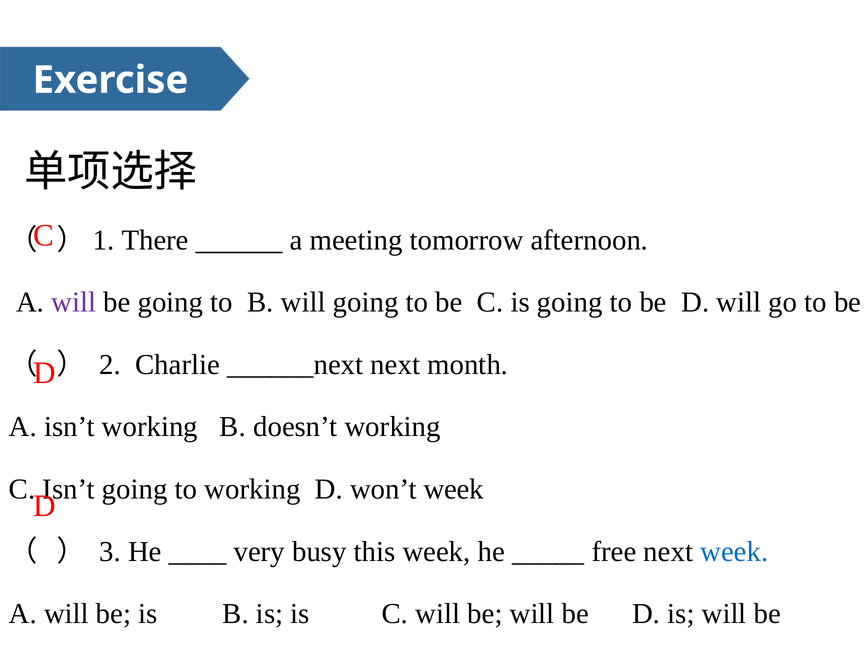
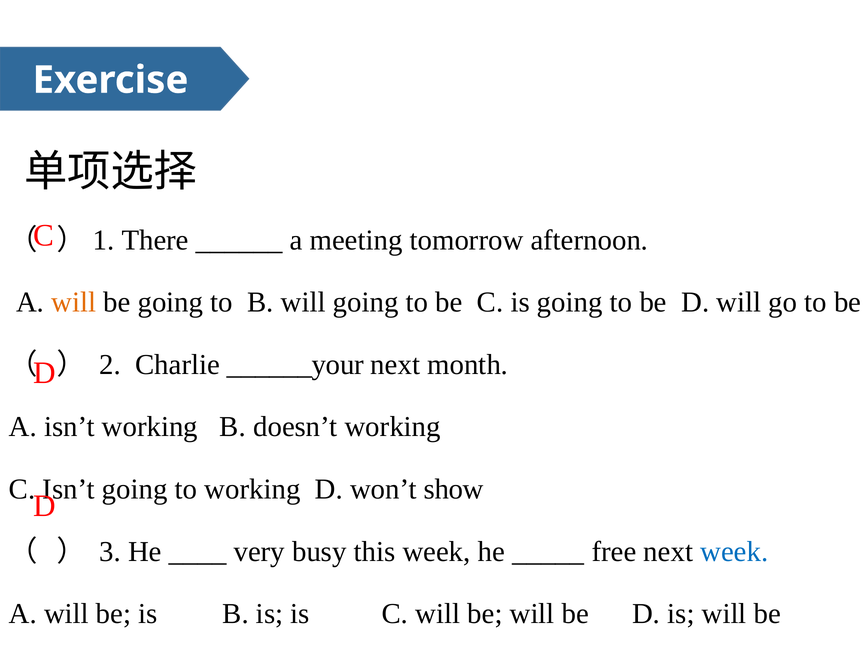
will colour: purple -> orange (74, 302)
______next: ______next -> ______your (295, 365)
won’t week: week -> show (454, 489)
